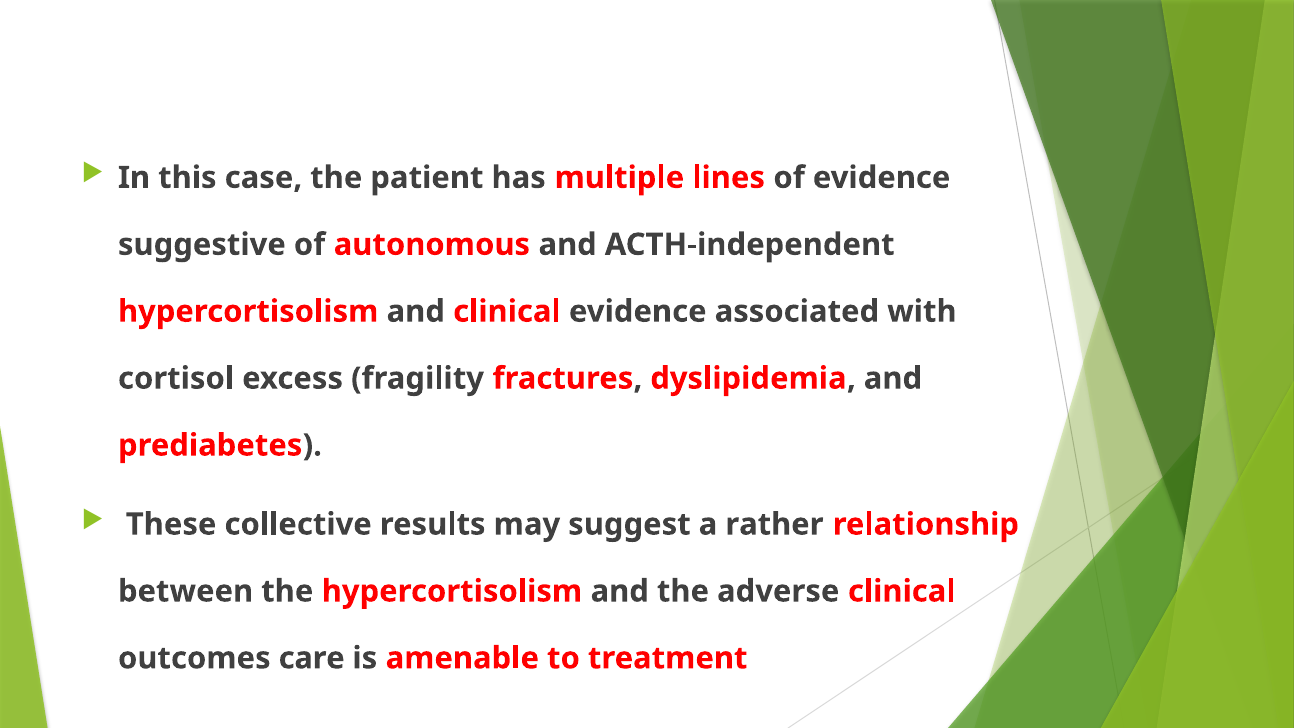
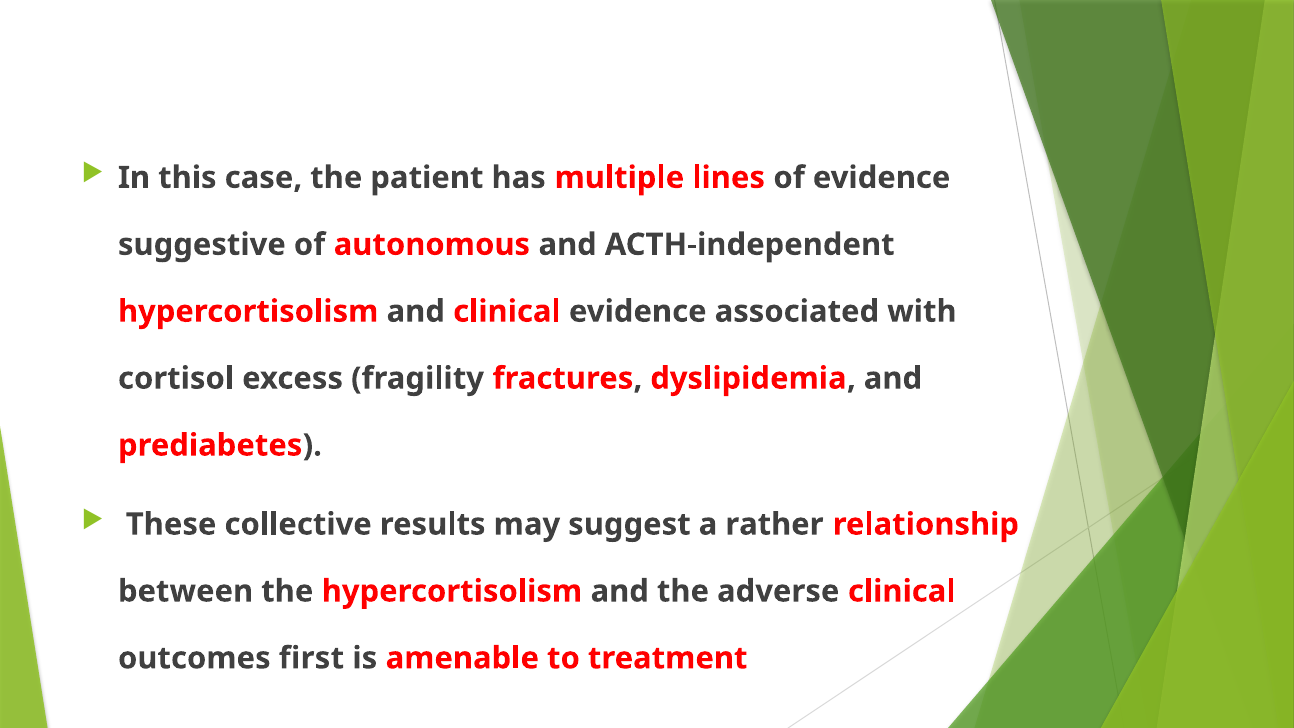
care: care -> first (311, 658)
